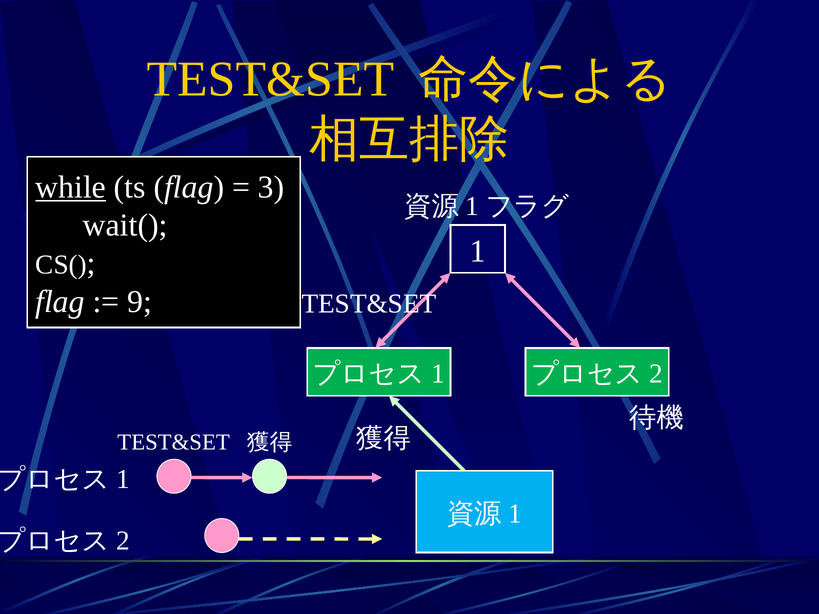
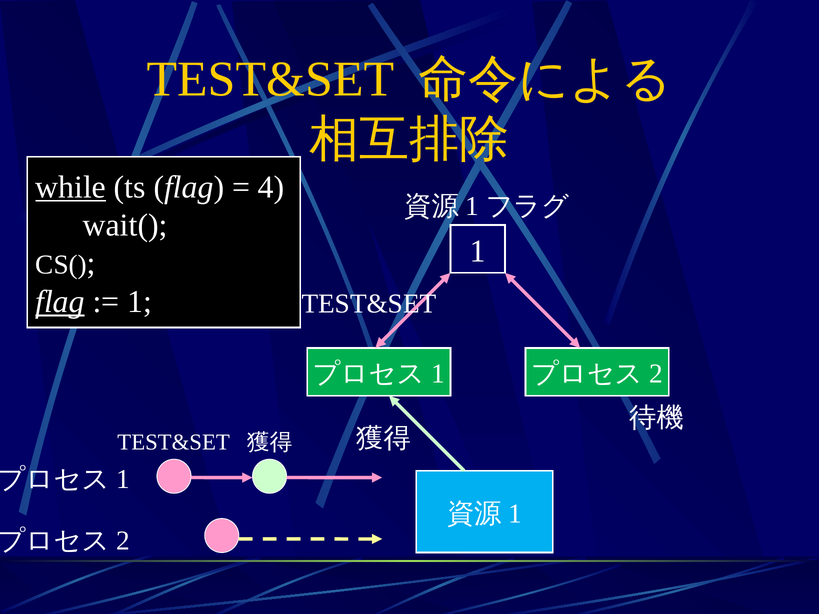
3: 3 -> 4 (271, 187)
flag underline: none -> present (60, 302)
9: 9 -> 1 (140, 302)
